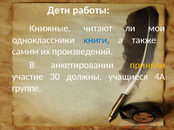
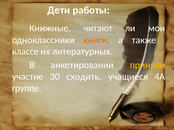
книги colour: blue -> orange (97, 40)
самим: самим -> классе (25, 52)
произведений: произведений -> литературных (83, 52)
должны: должны -> сходить (84, 77)
